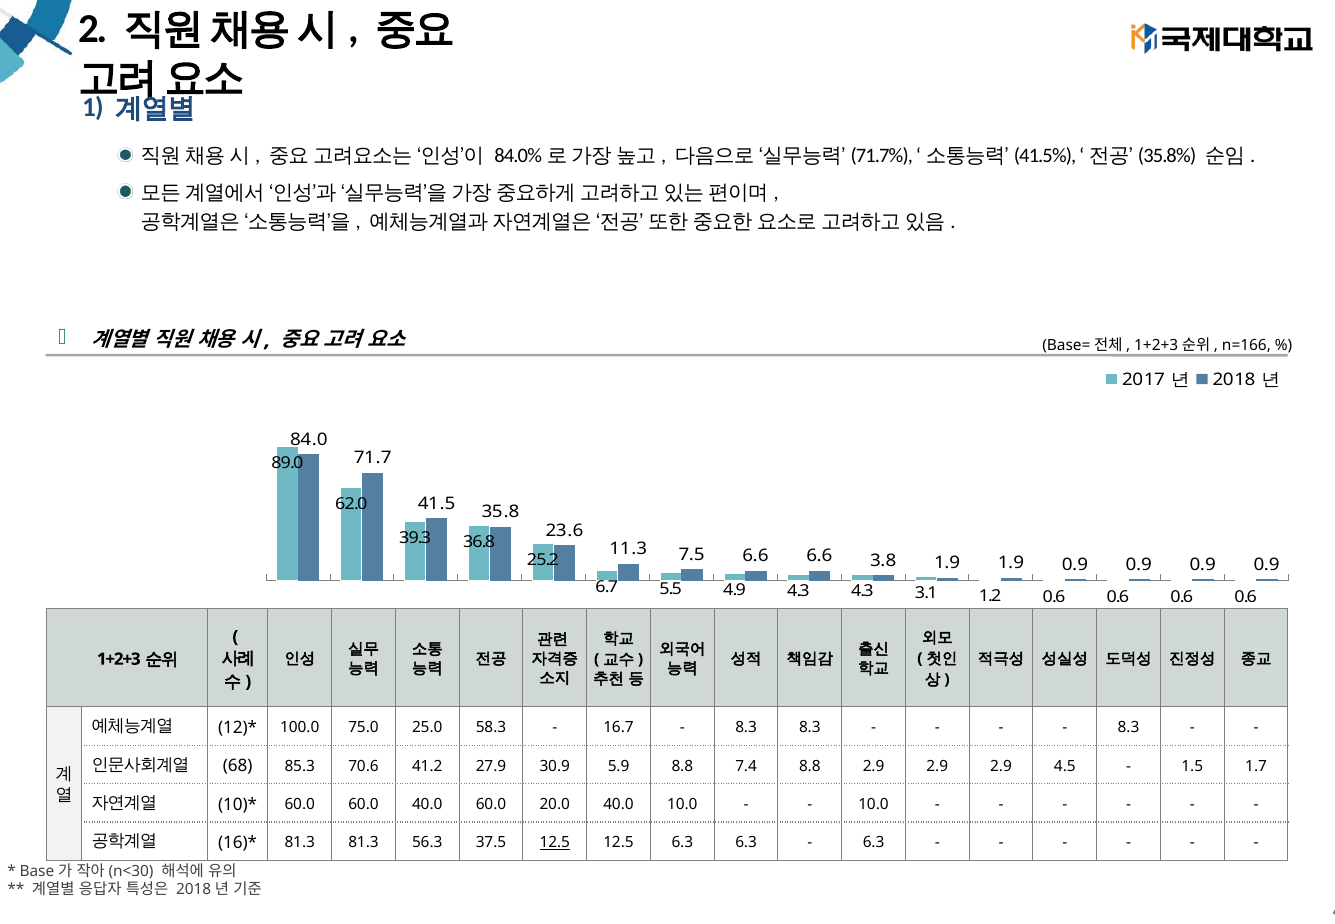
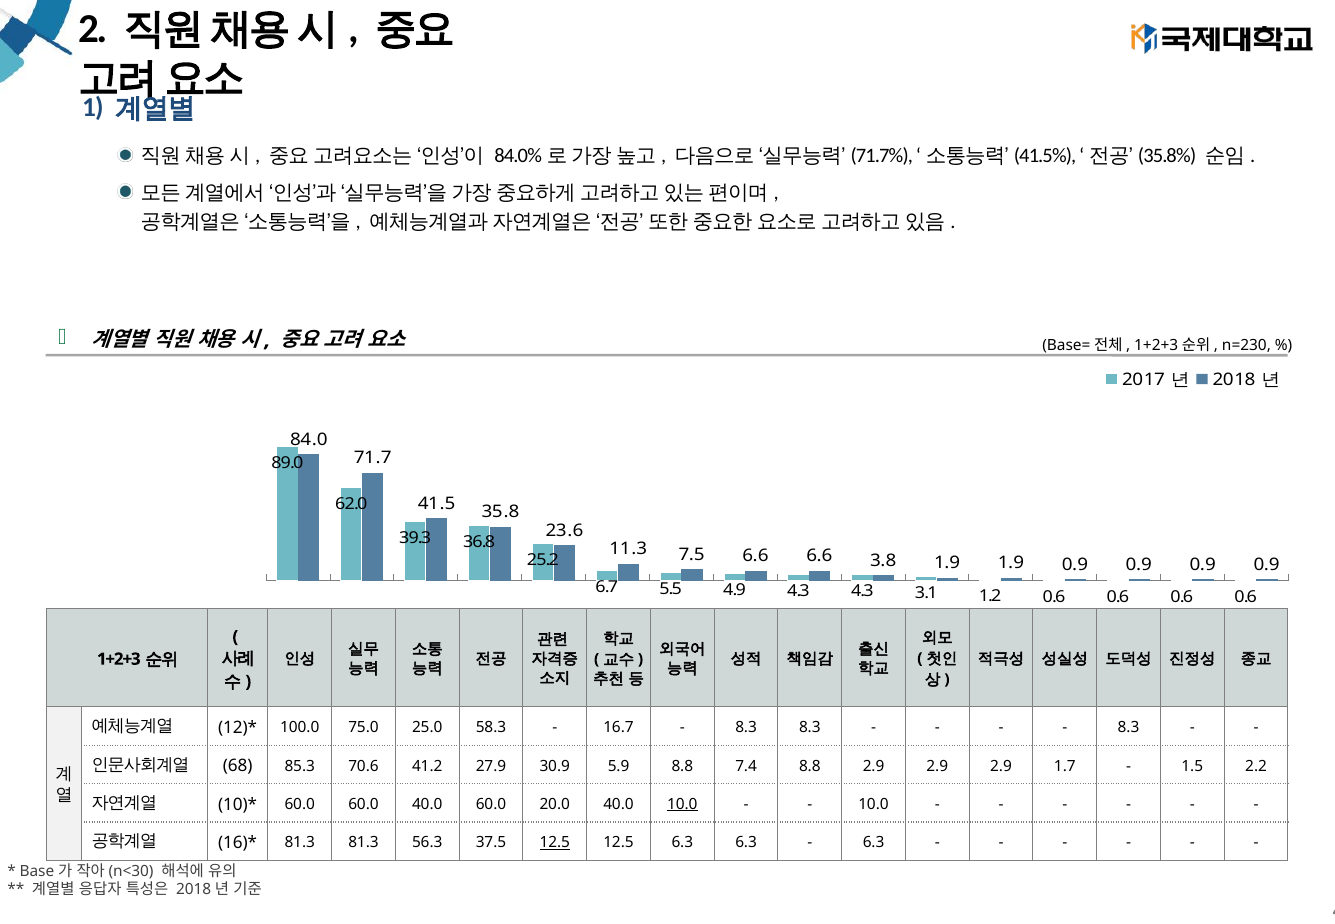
n=166: n=166 -> n=230 (1246, 346)
4.5: 4.5 -> 1.7 (1065, 766)
1.7: 1.7 -> 2.2 (1256, 766)
10.0 underline: none -> present (682, 804)
